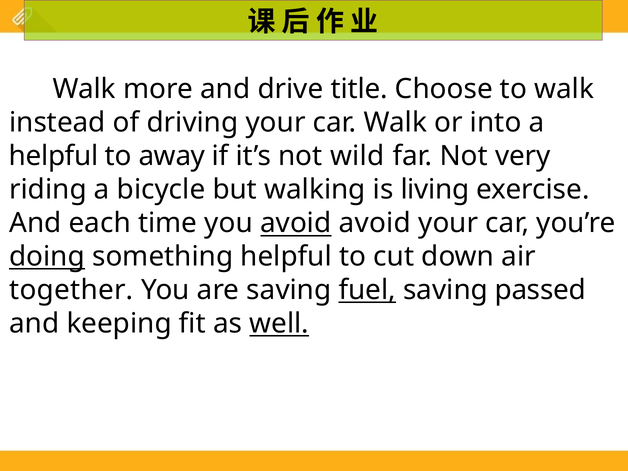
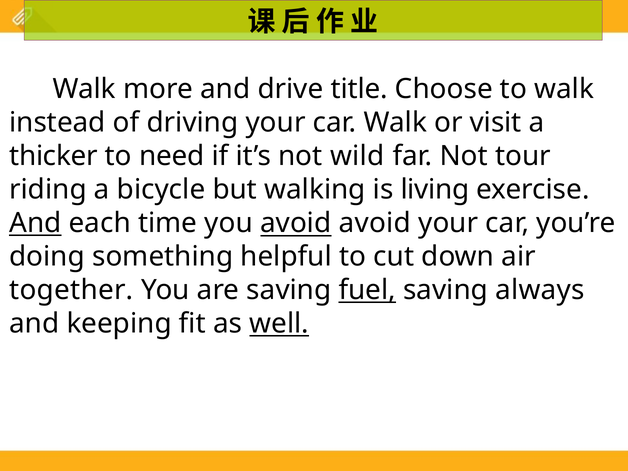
into: into -> visit (496, 123)
helpful: helpful -> thicker (54, 156)
away: away -> need (172, 156)
very: very -> tour (523, 156)
And underline: none -> present (35, 223)
doing underline: present -> none (47, 257)
passed: passed -> always (540, 290)
